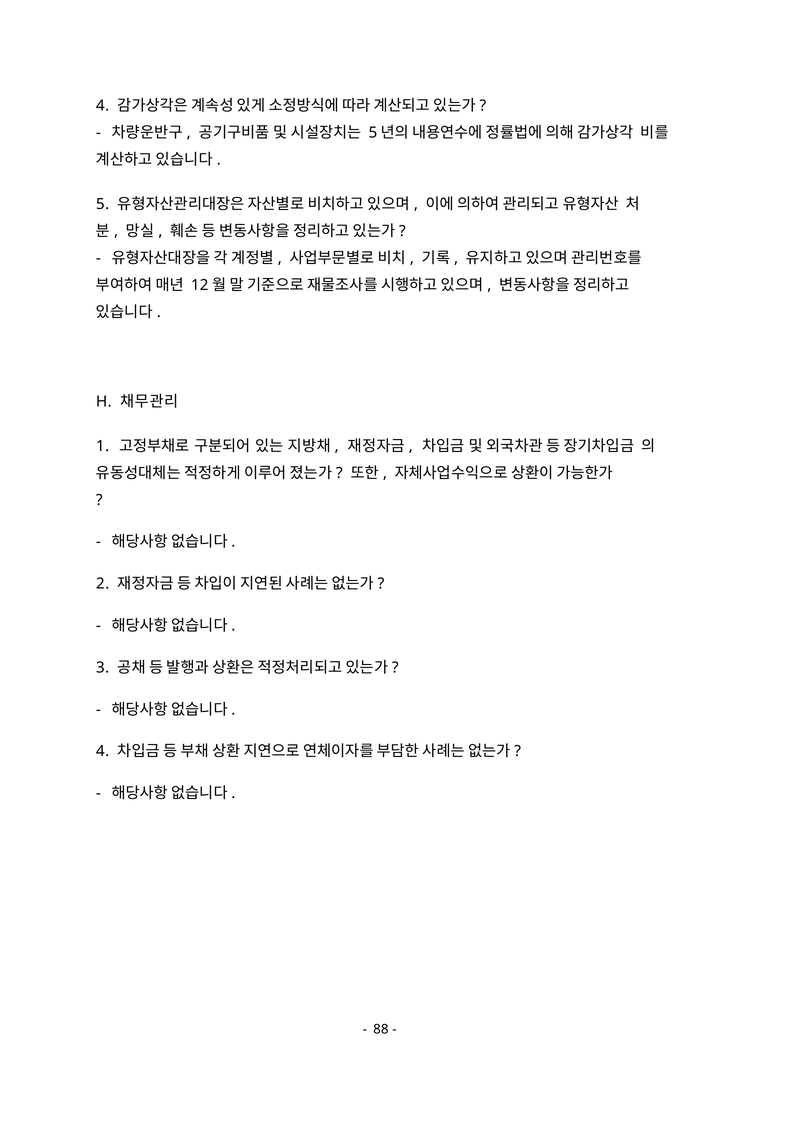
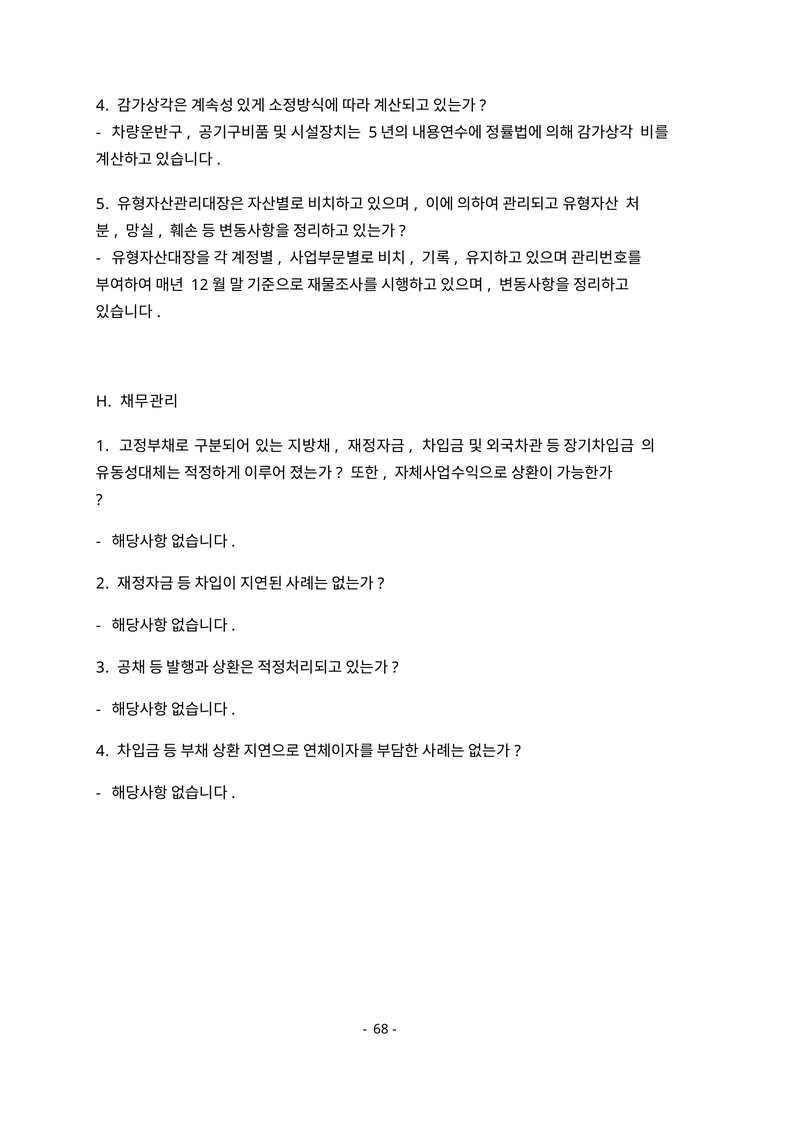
88: 88 -> 68 (381, 1029)
